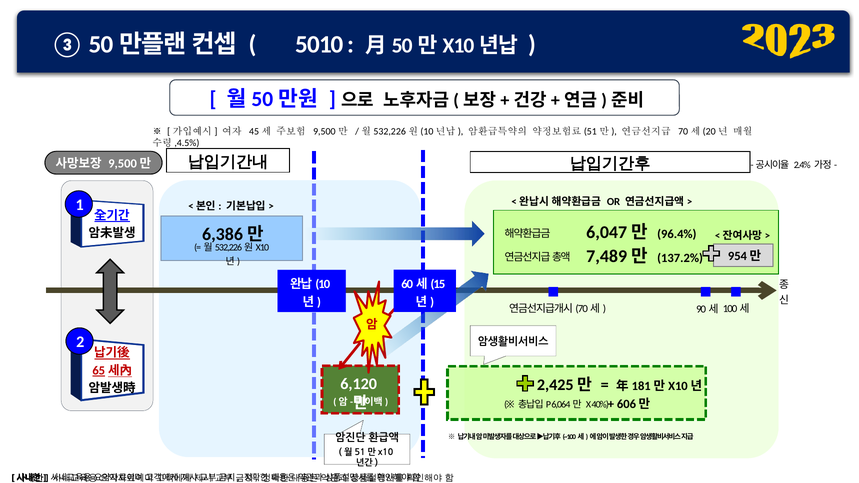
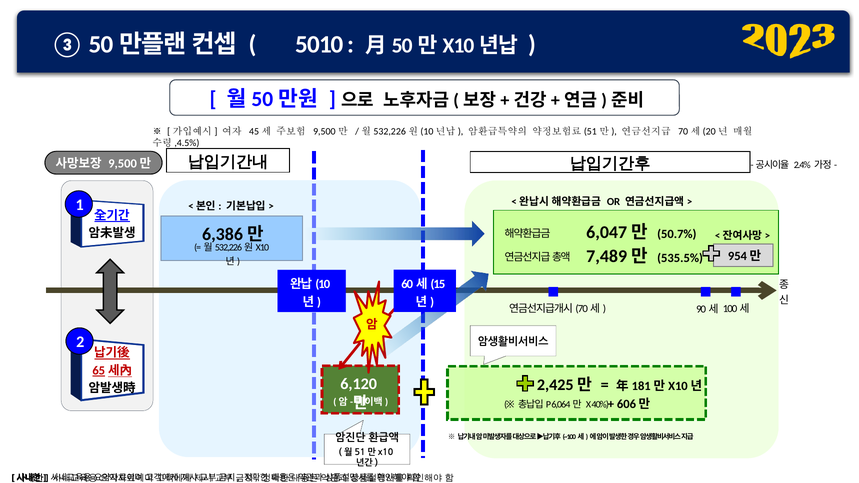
96.4%: 96.4% -> 50.7% (677, 234)
137.2%: 137.2% -> 535.5% (680, 258)
